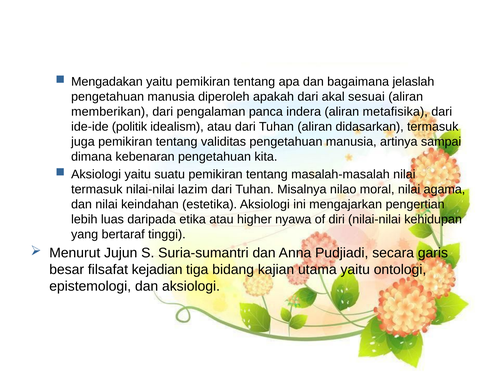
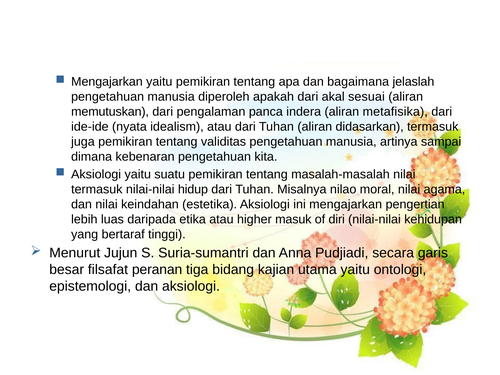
Mengadakan: Mengadakan -> Mengajarkan (107, 82)
memberikan: memberikan -> memutuskan (110, 112)
politik: politik -> nyata (129, 127)
lazim: lazim -> hidup (193, 189)
nyawa: nyawa -> masuk (293, 219)
kejadian: kejadian -> peranan (157, 270)
